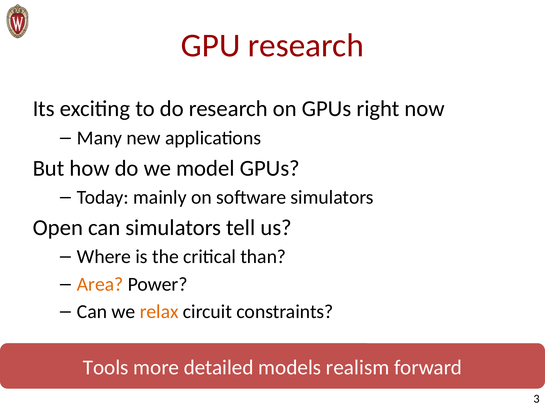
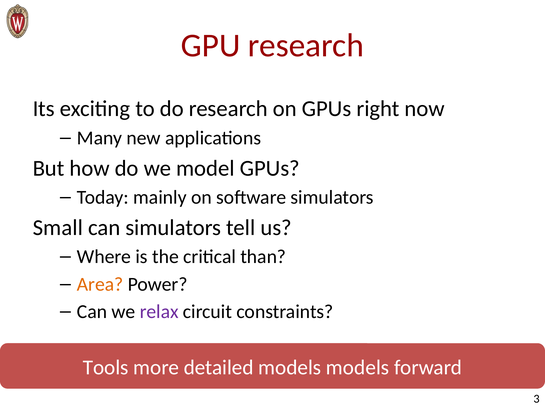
Open: Open -> Small (58, 227)
relax colour: orange -> purple (159, 312)
models realism: realism -> models (358, 367)
